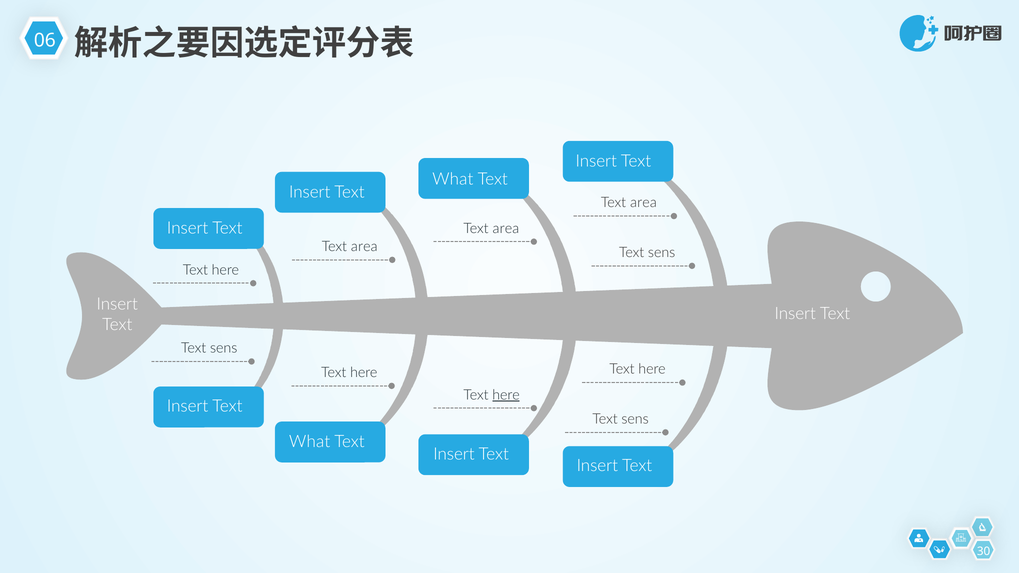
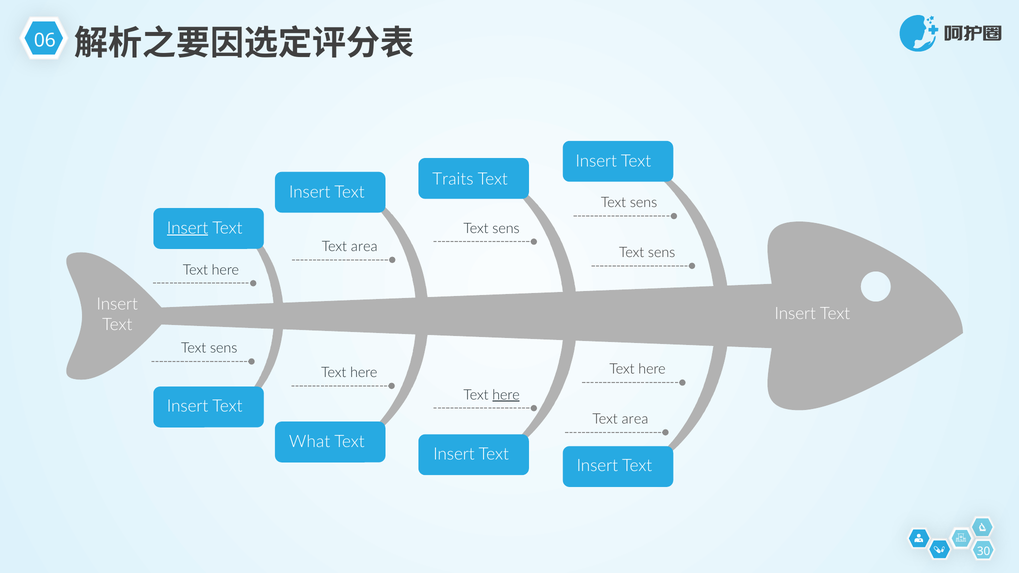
What: What -> Traits (453, 179)
area: area -> sens (644, 203)
Insert underline: none -> present (188, 228)
area: area -> sens (506, 228)
sens: sens -> area (635, 419)
